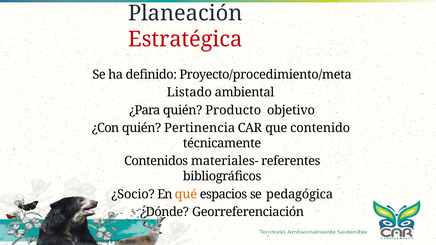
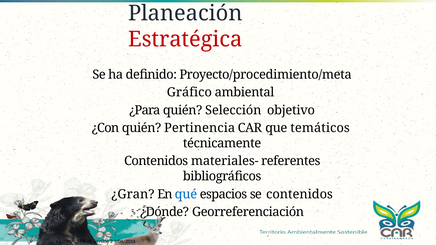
Listado: Listado -> Gráfico (189, 92)
Producto: Producto -> Selección (233, 110)
contenido: contenido -> temáticos (320, 128)
¿Socio: ¿Socio -> ¿Gran (133, 194)
qué colour: orange -> blue (186, 194)
se pedagógica: pedagógica -> contenidos (299, 194)
